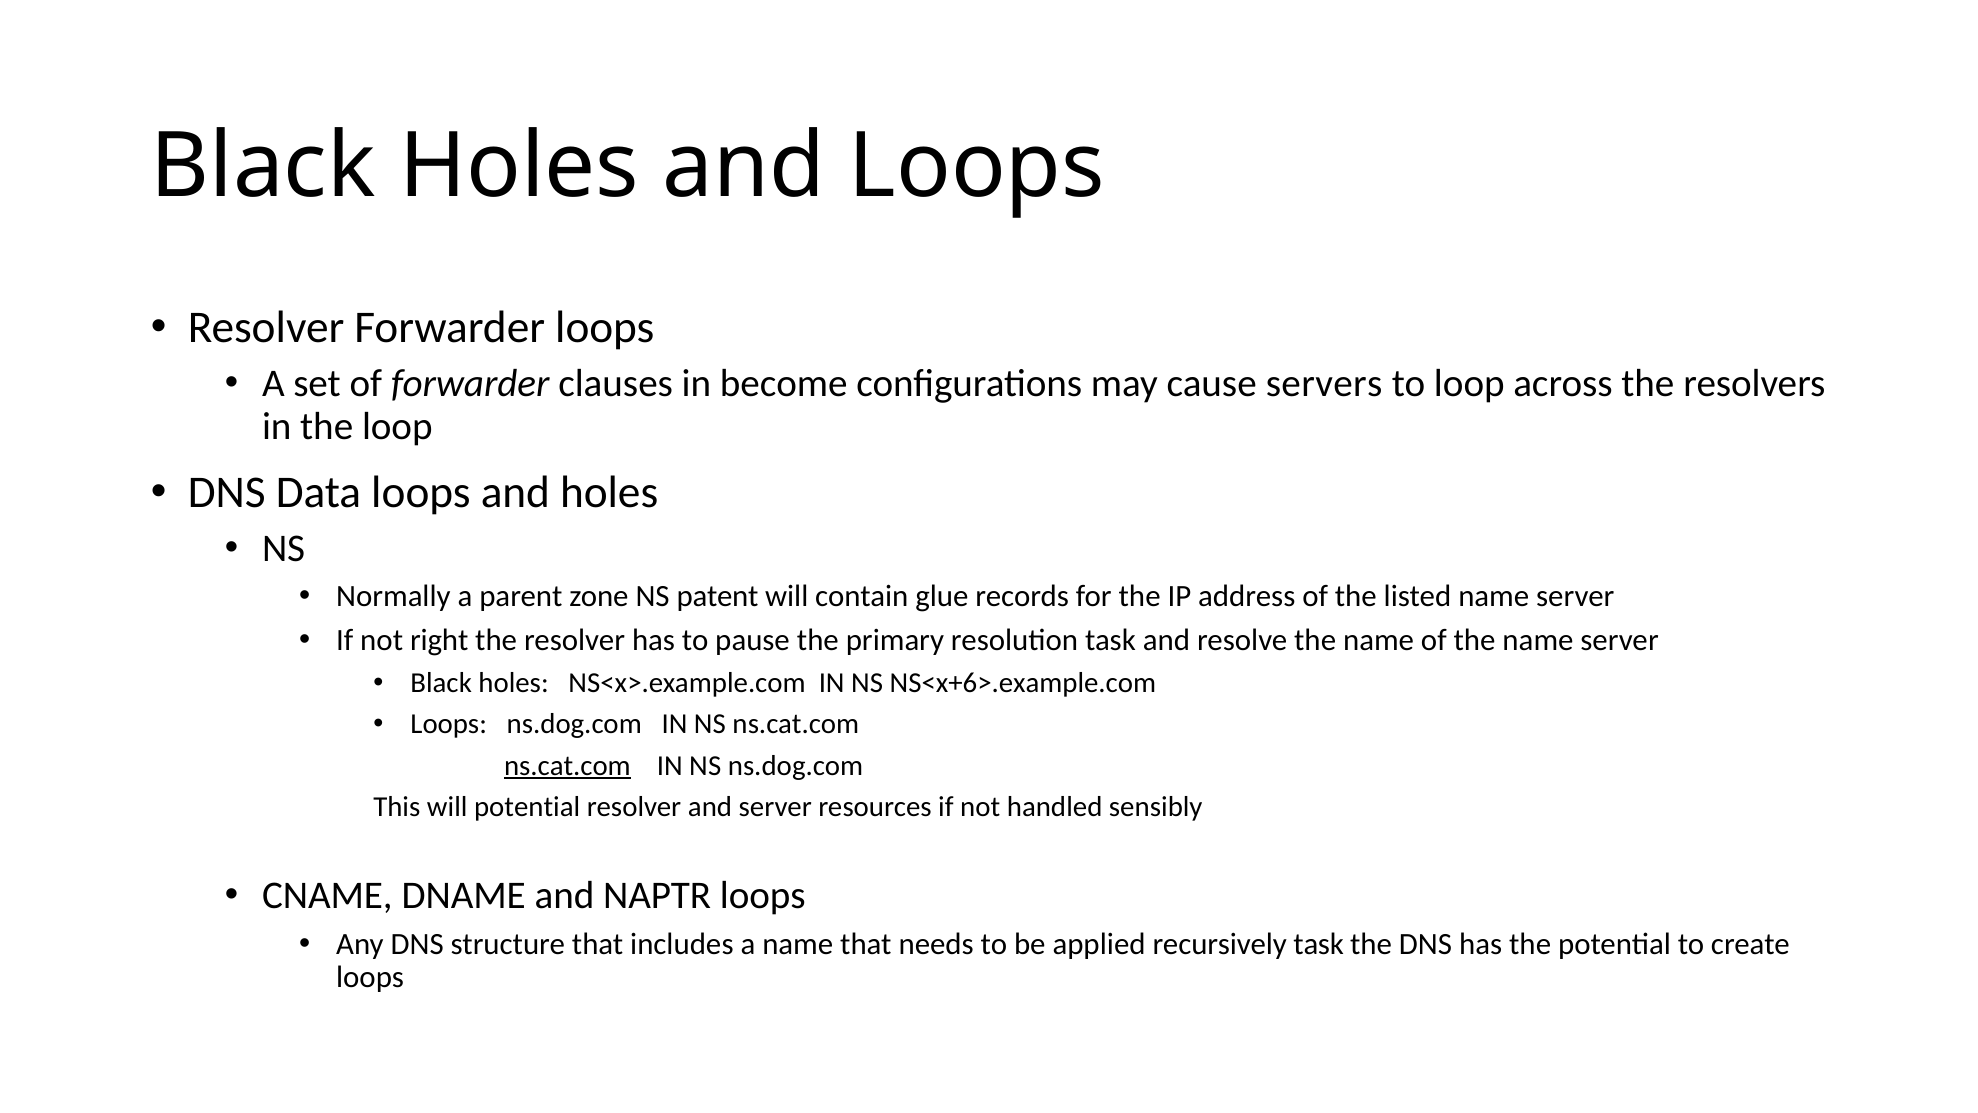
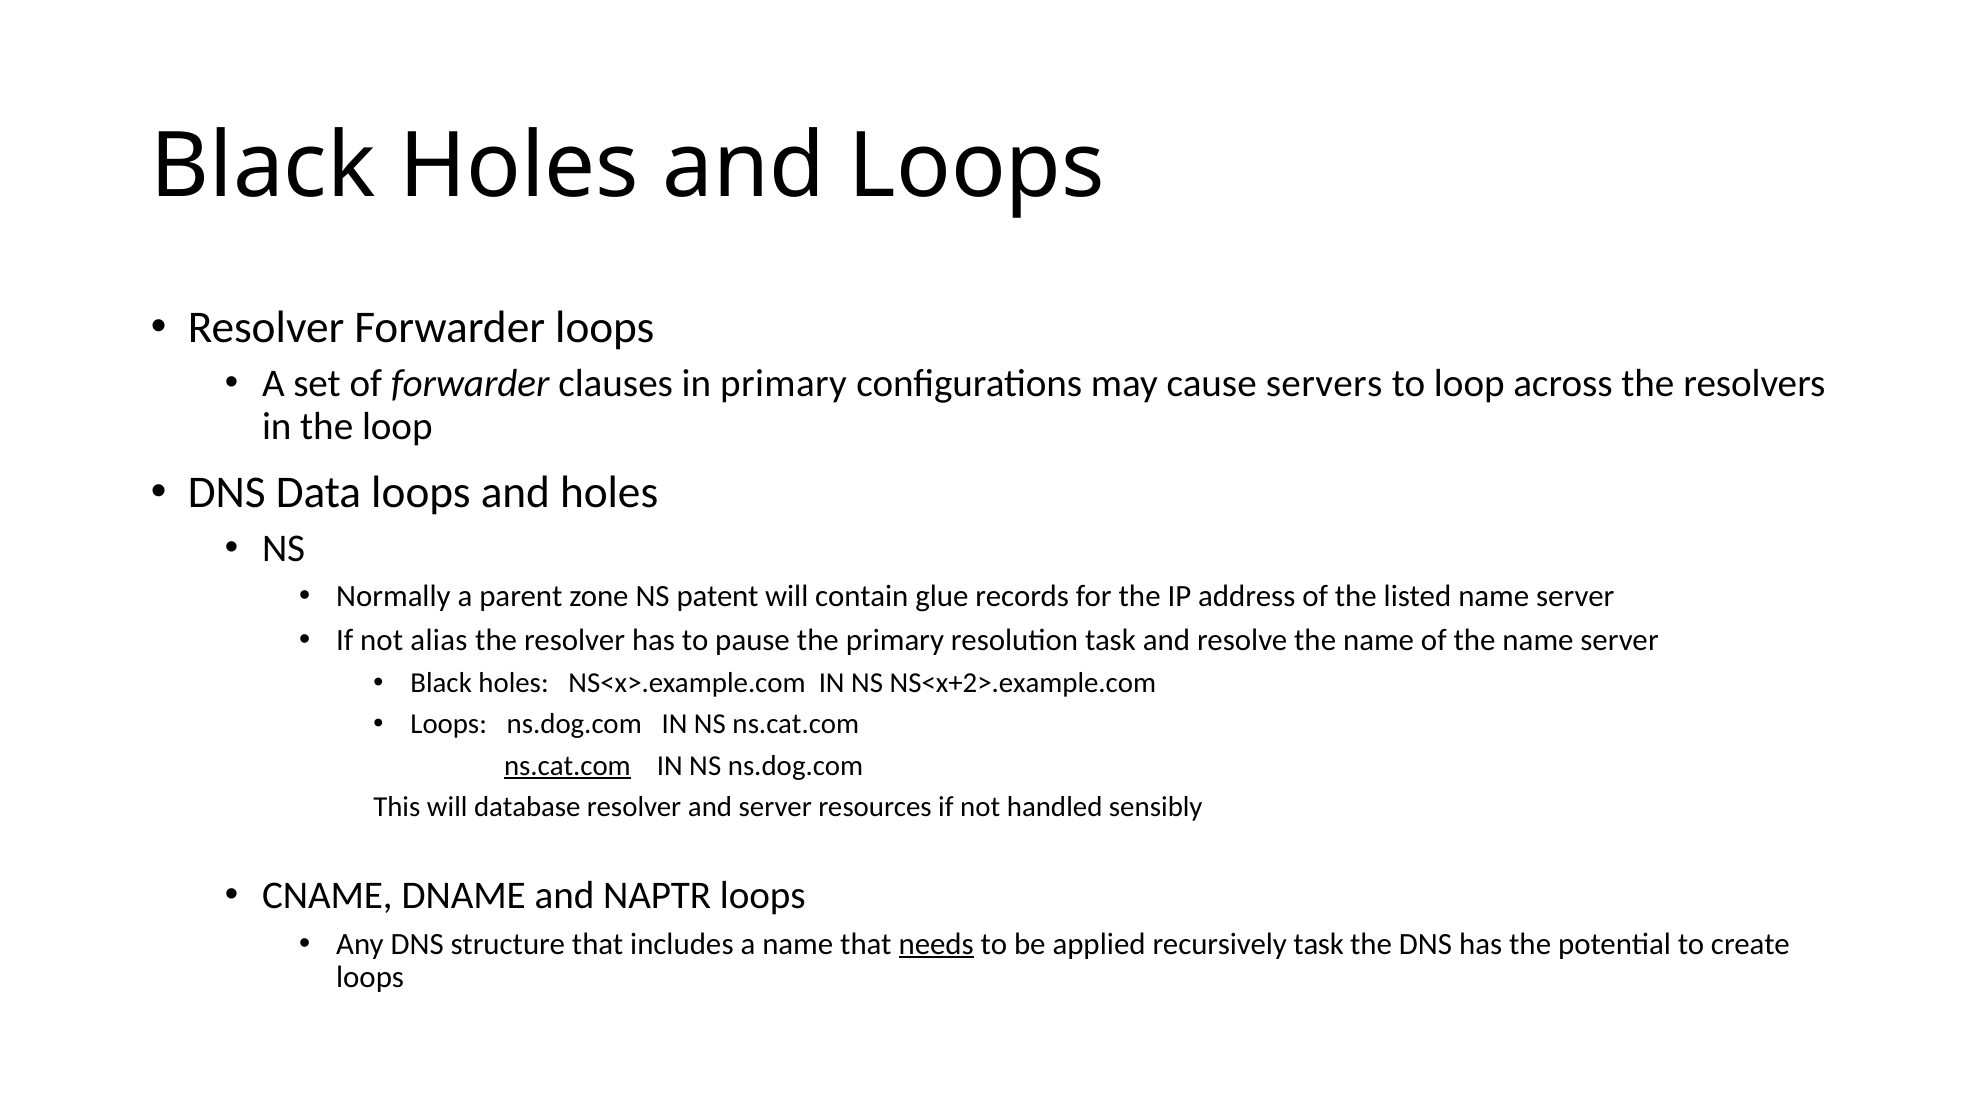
in become: become -> primary (784, 384)
right: right -> alias (439, 640)
NS<x+6>.example.com: NS<x+6>.example.com -> NS<x+2>.example.com (1023, 683)
will potential: potential -> database (527, 807)
needs underline: none -> present (936, 944)
